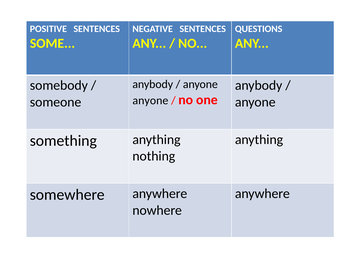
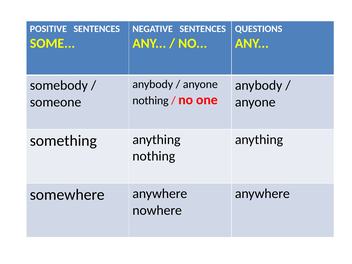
anyone: anyone -> nothing (151, 100)
